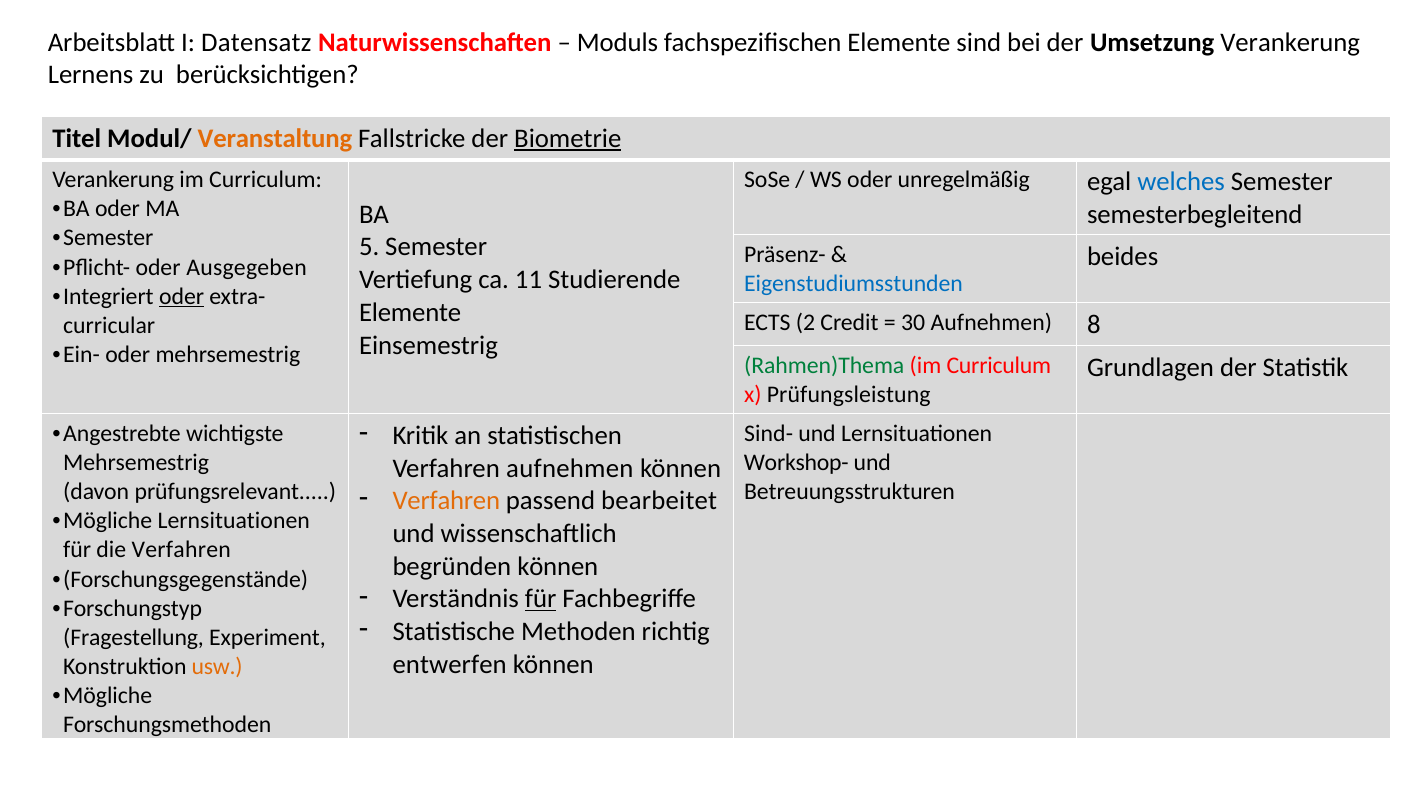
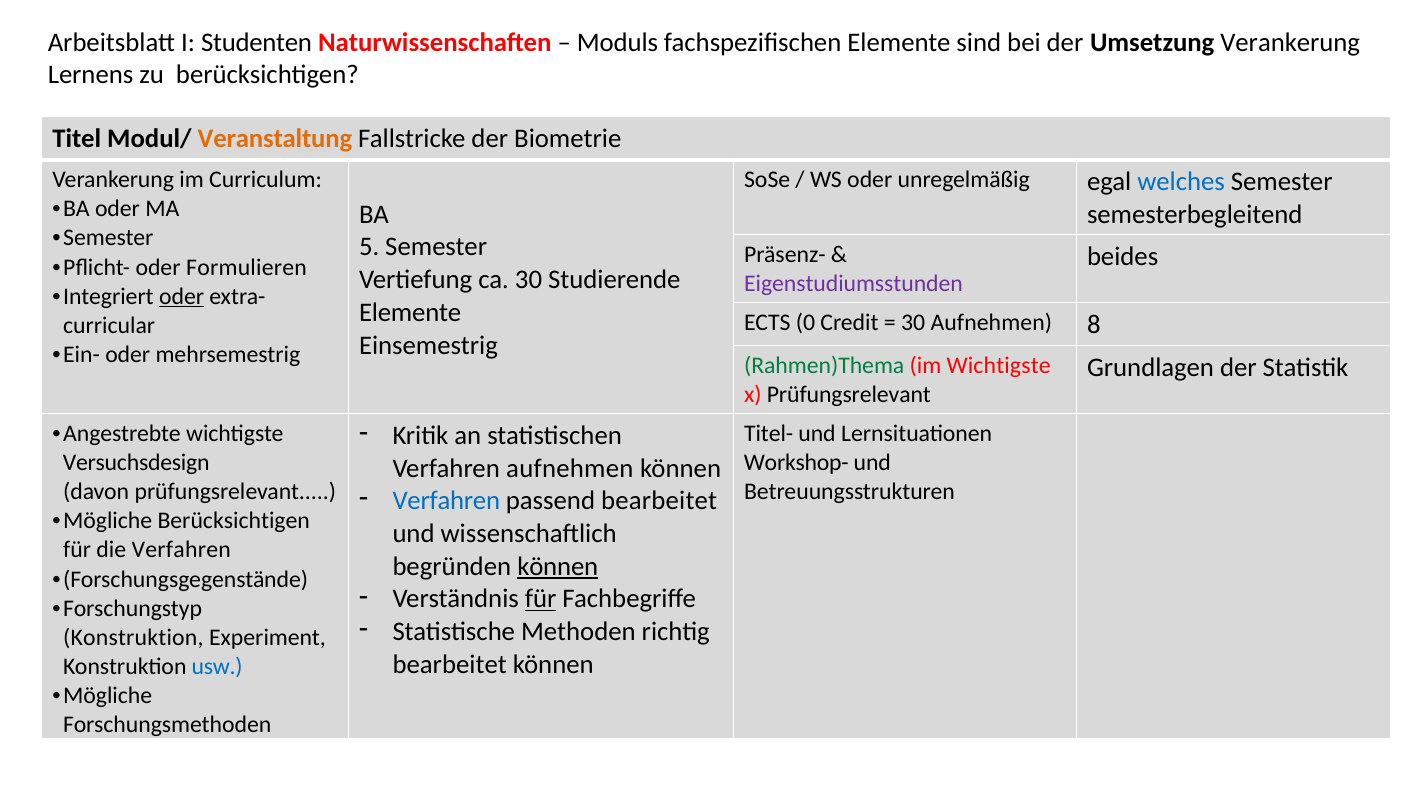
Datensatz: Datensatz -> Studenten (257, 43)
Biometrie underline: present -> none (568, 138)
Ausgegeben: Ausgegeben -> Formulieren (247, 267)
ca 11: 11 -> 30 (529, 280)
Eigenstudiumsstunden colour: blue -> purple (853, 284)
2: 2 -> 0 (805, 323)
Curriculum: Curriculum -> Wichtigste (999, 365)
x Prüfungsleistung: Prüfungsleistung -> Prüfungsrelevant (849, 394)
Sind-: Sind- -> Titel- (769, 433)
Mehrsemestrig: Mehrsemestrig -> Versuchsdesign (136, 462)
Verfahren colour: orange -> blue (446, 500)
Mögliche Lernsituationen: Lernsituationen -> Berücksichtigen (234, 521)
können underline: none -> present (558, 566)
Fragestellung: Fragestellung -> Konstruktion (133, 637)
entwerfen: entwerfen -> bearbeitet (450, 664)
usw colour: orange -> blue (217, 666)
